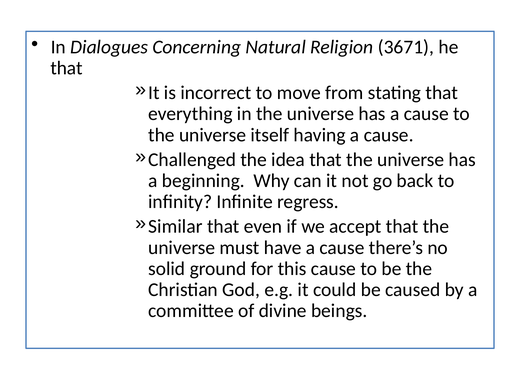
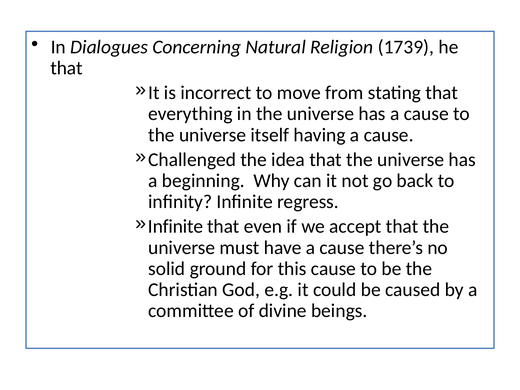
3671: 3671 -> 1739 (406, 47)
Similar: Similar -> Infinite (176, 227)
